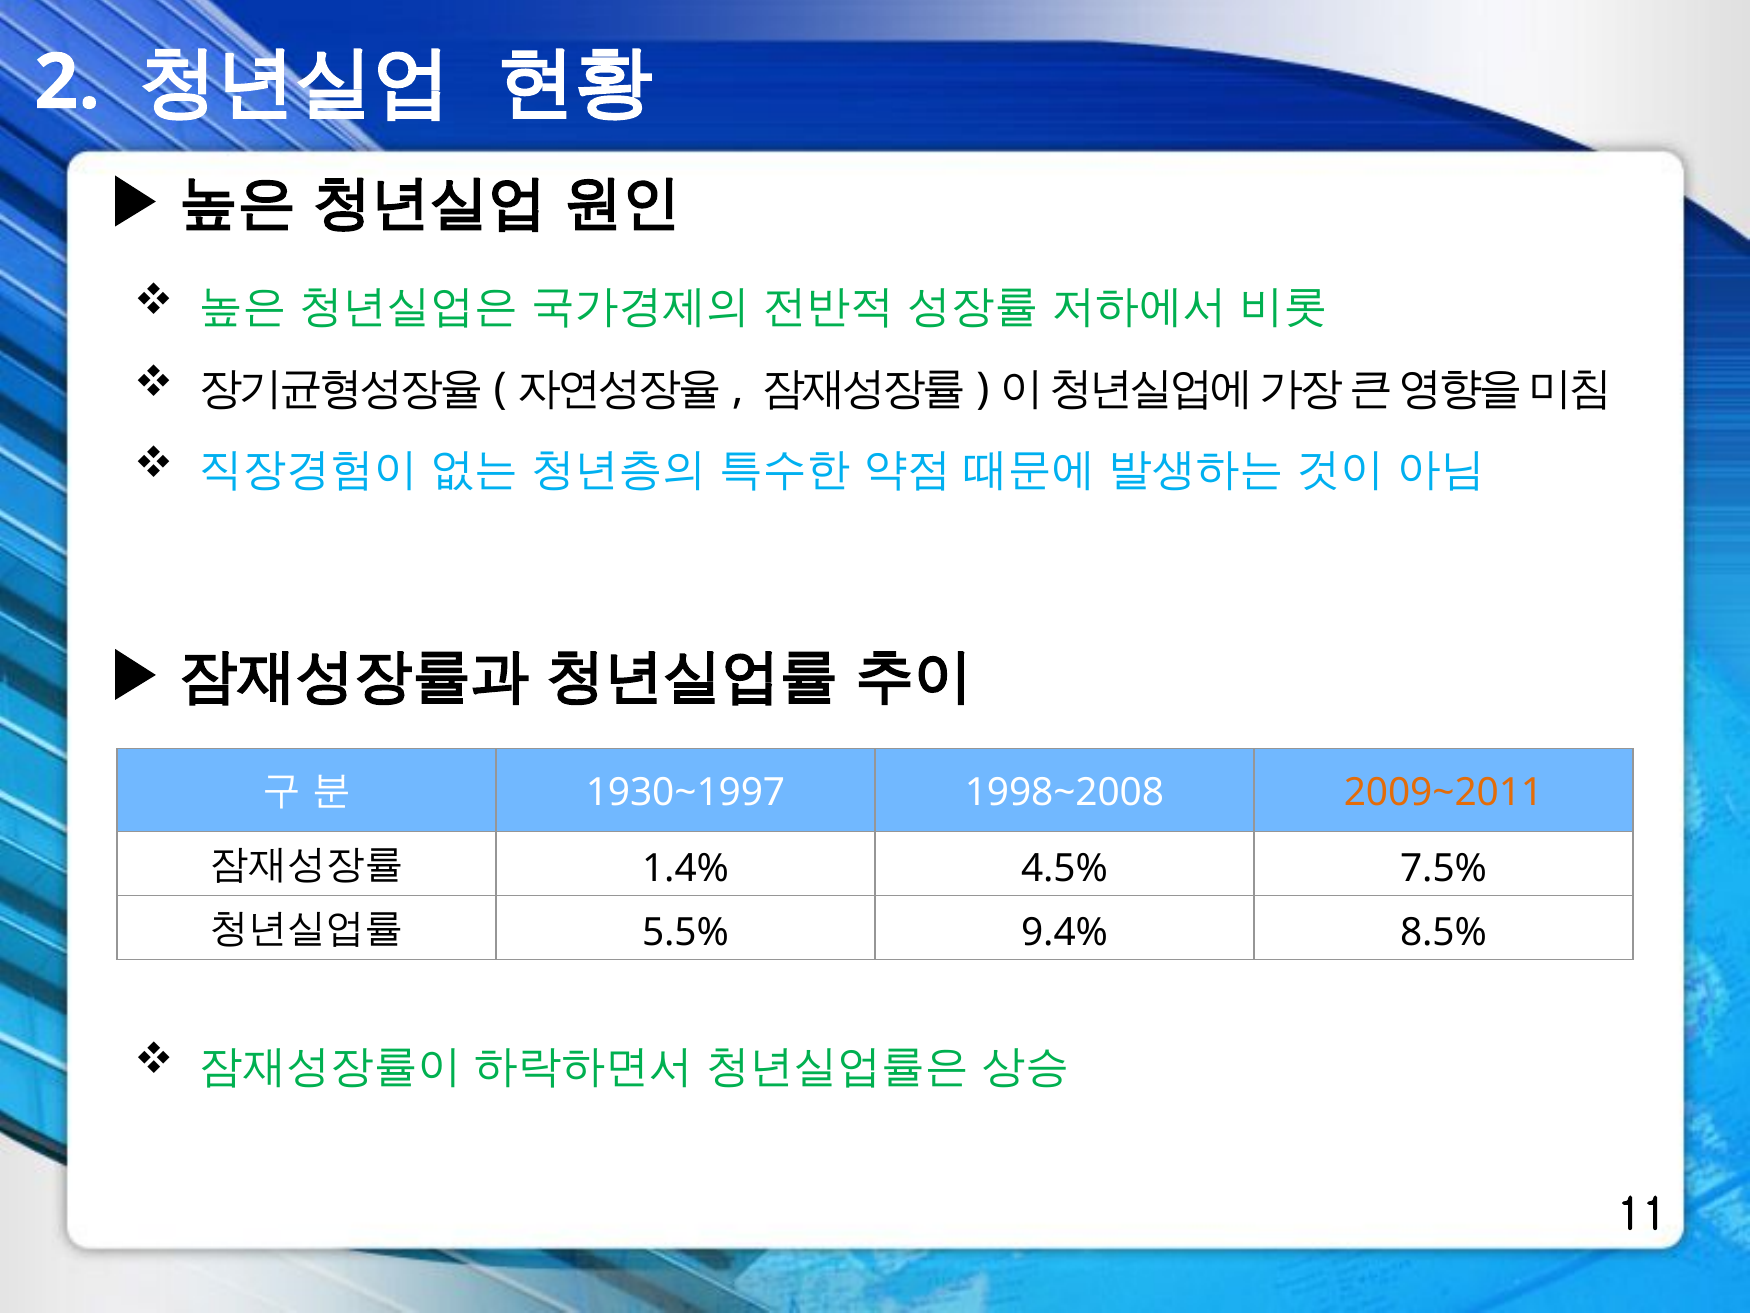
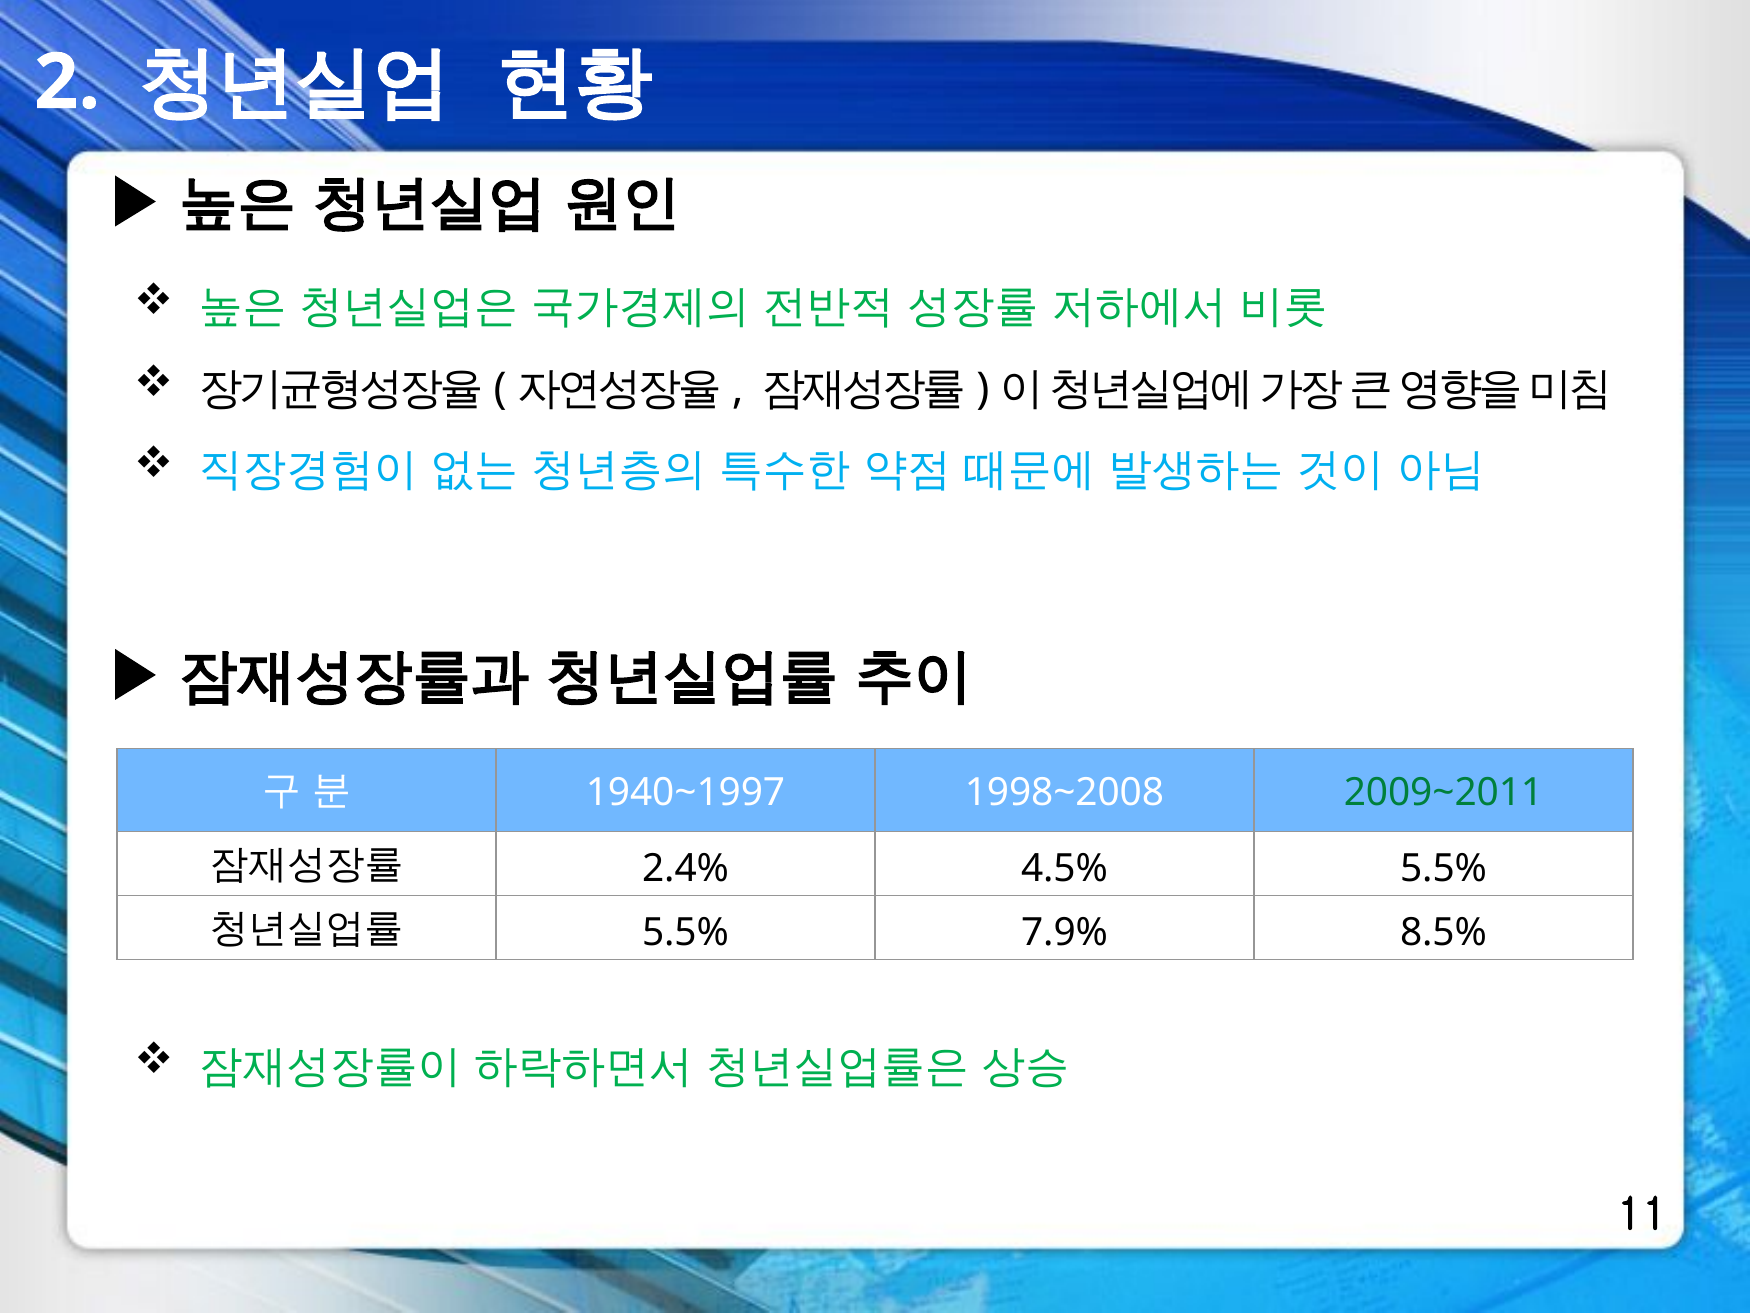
1930~1997: 1930~1997 -> 1940~1997 (685, 792)
2009~2011 colour: orange -> green (1443, 792)
1.4%: 1.4% -> 2.4% (685, 868)
4.5% 7.5%: 7.5% -> 5.5% (1444, 868)
9.4%: 9.4% -> 7.9% (1064, 933)
